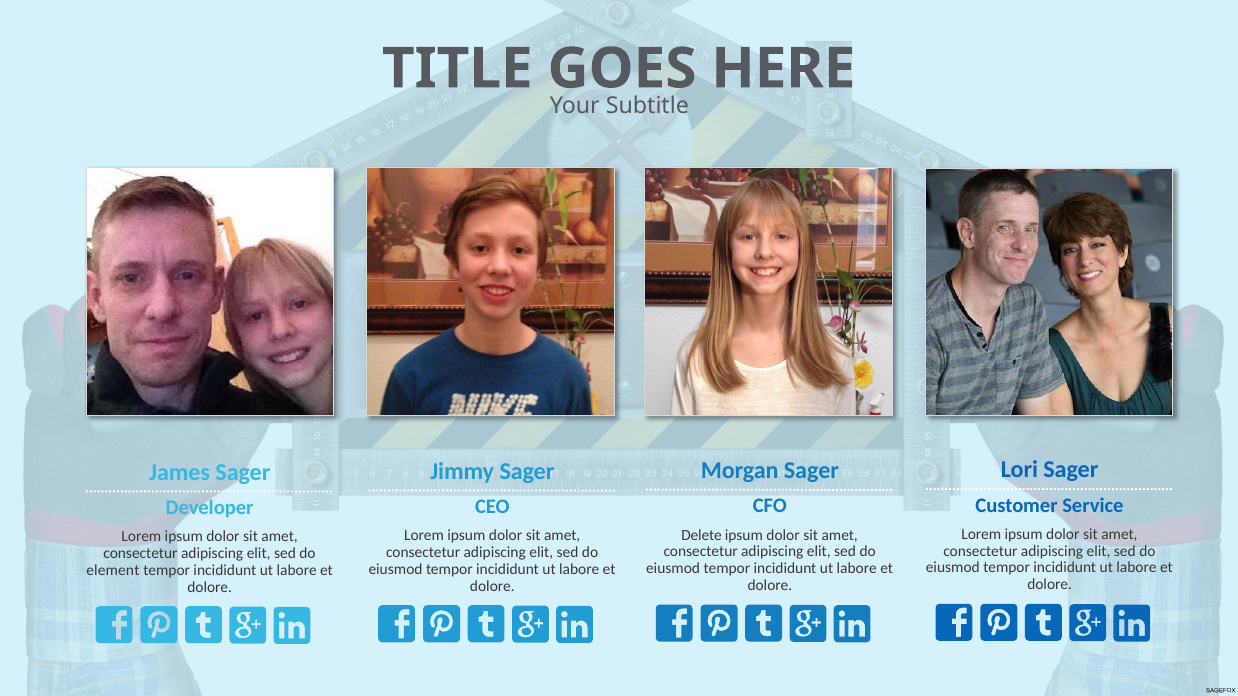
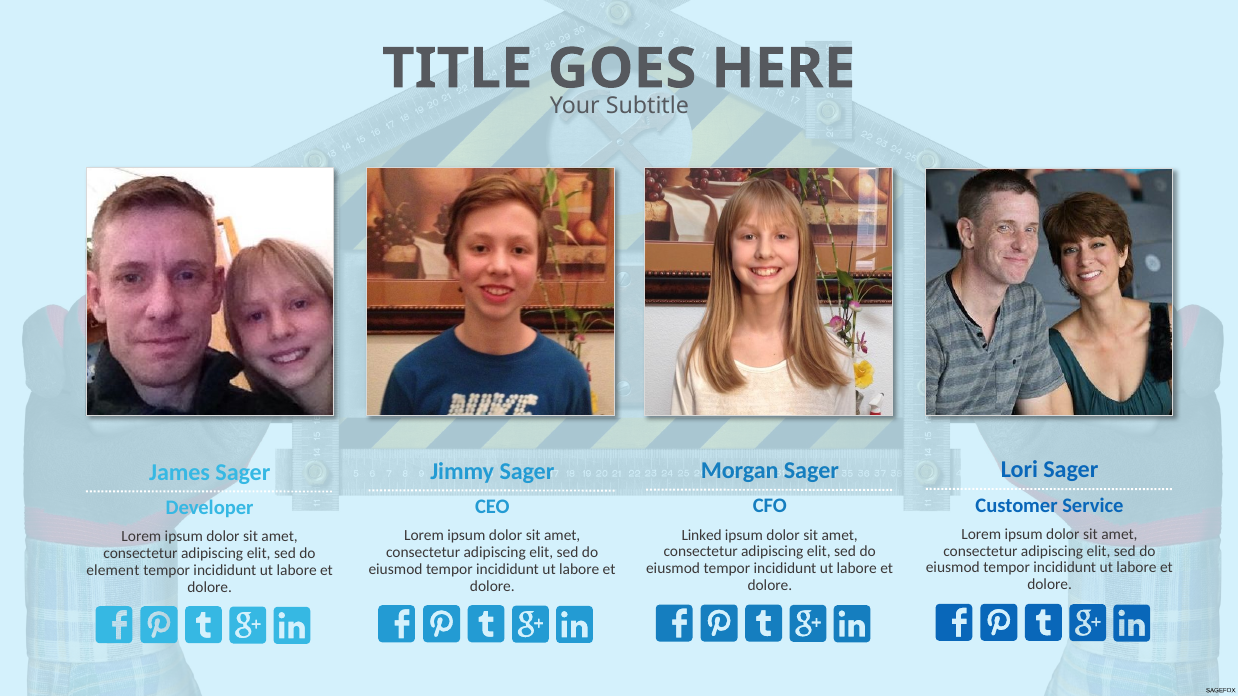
Delete: Delete -> Linked (702, 535)
